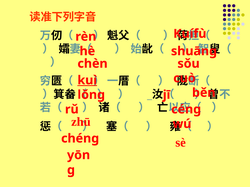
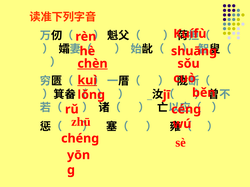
chèn underline: none -> present (93, 64)
